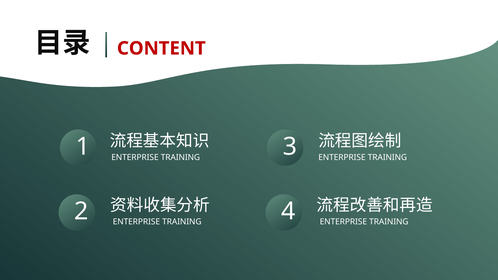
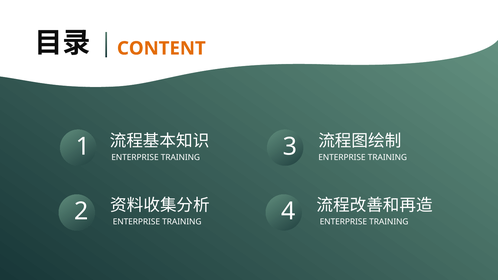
CONTENT colour: red -> orange (161, 48)
